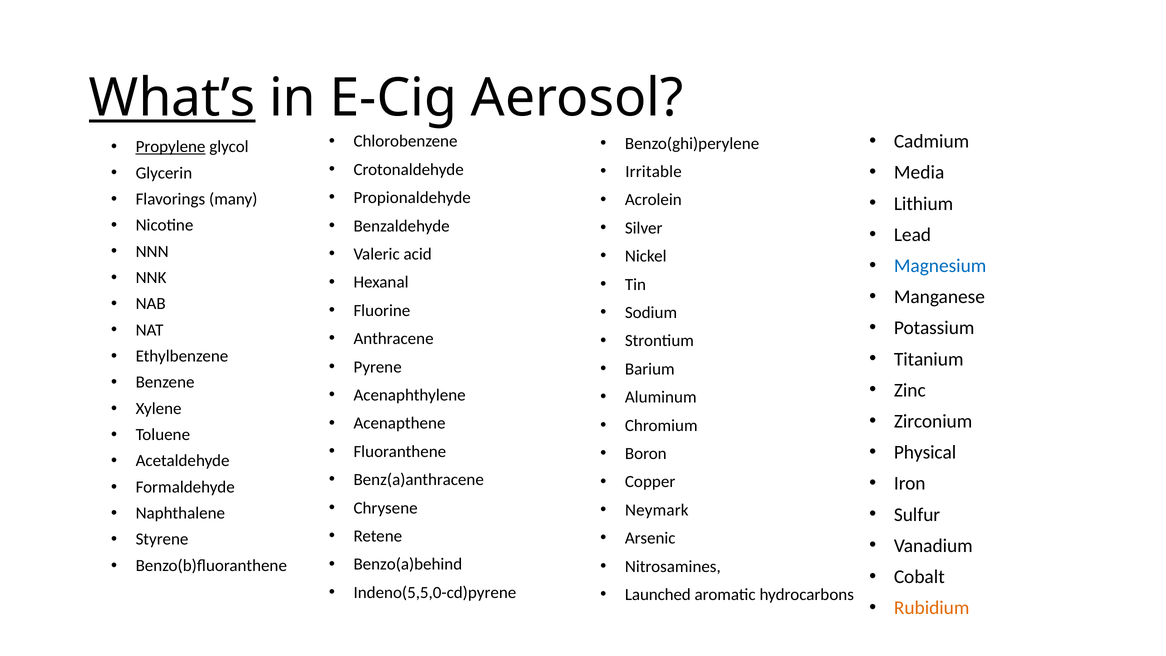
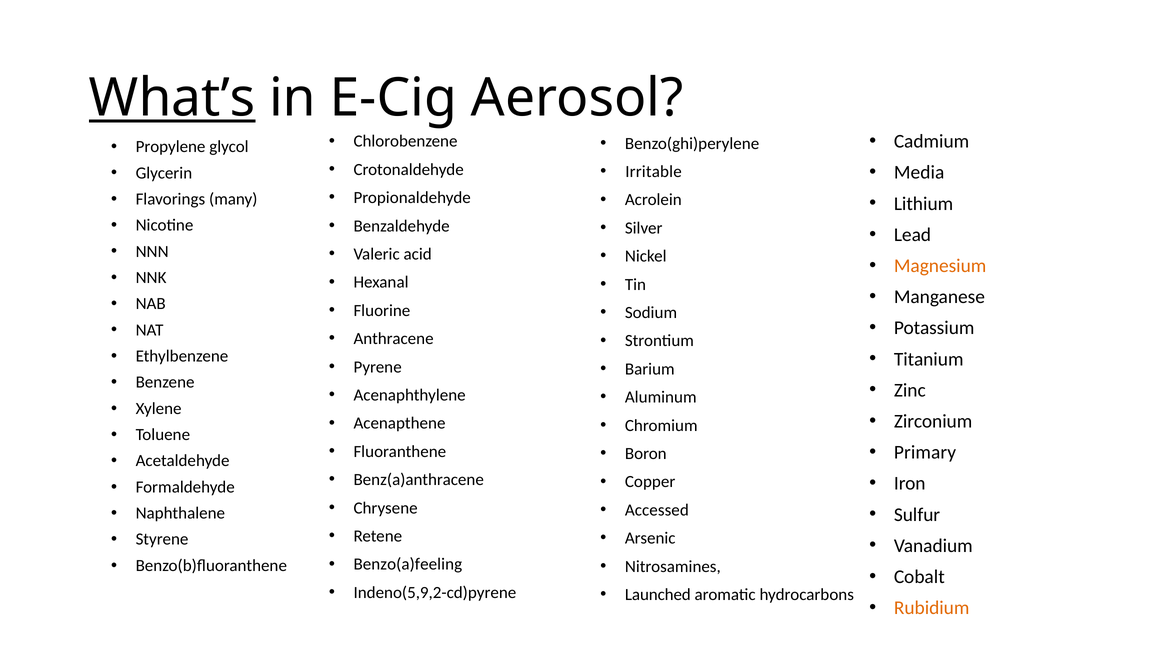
Propylene underline: present -> none (171, 147)
Magnesium colour: blue -> orange (940, 266)
Physical: Physical -> Primary (925, 452)
Neymark: Neymark -> Accessed (657, 510)
Benzo(a)behind: Benzo(a)behind -> Benzo(a)feeling (408, 564)
Indeno(5,5,0-cd)pyrene: Indeno(5,5,0-cd)pyrene -> Indeno(5,9,2-cd)pyrene (435, 592)
